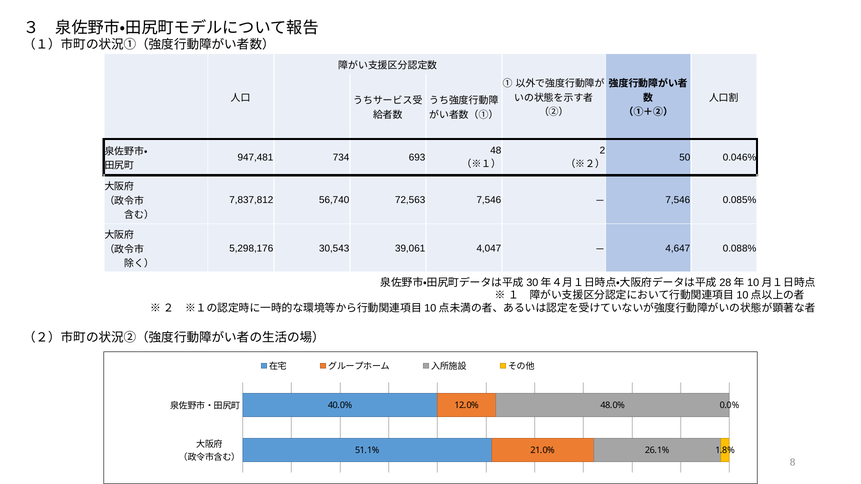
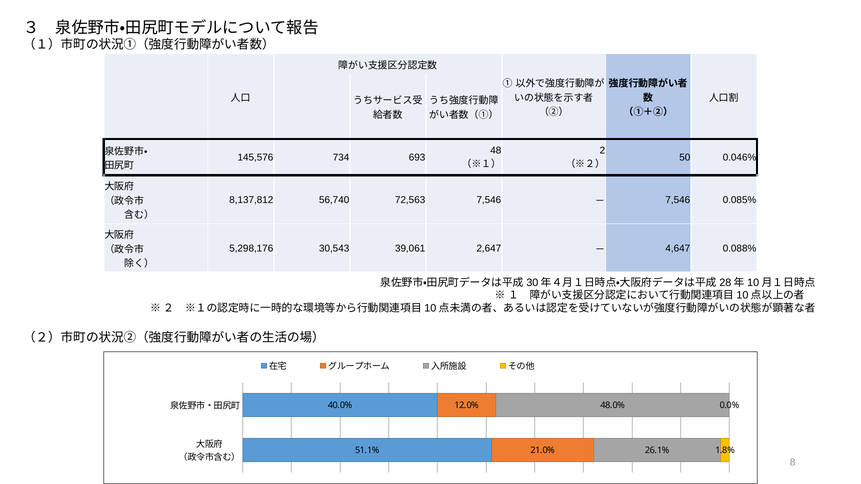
947,481: 947,481 -> 145,576 (255, 158)
7,837,812: 7,837,812 -> 8,137,812 (251, 200)
4,047: 4,047 -> 2,647 (489, 249)
